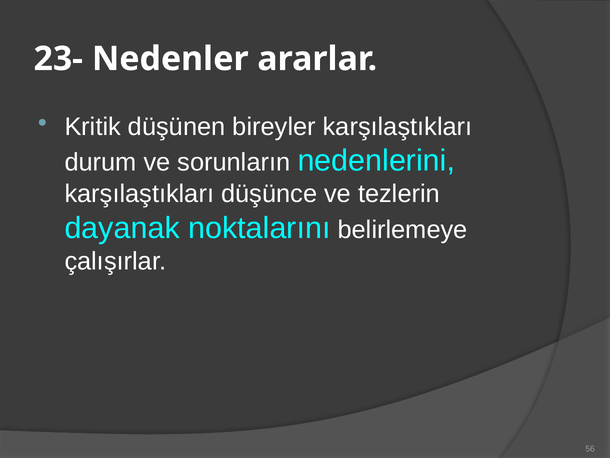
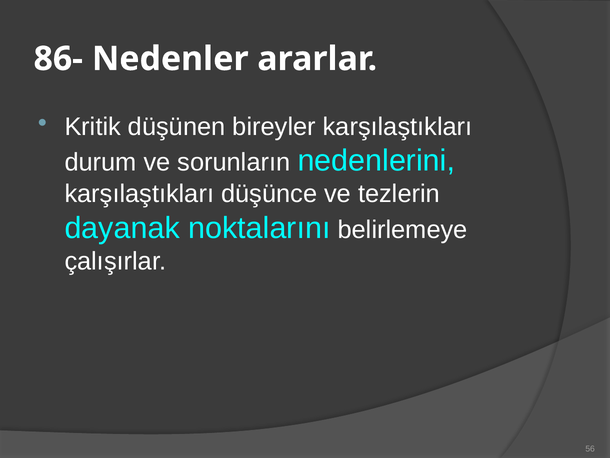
23-: 23- -> 86- (58, 59)
